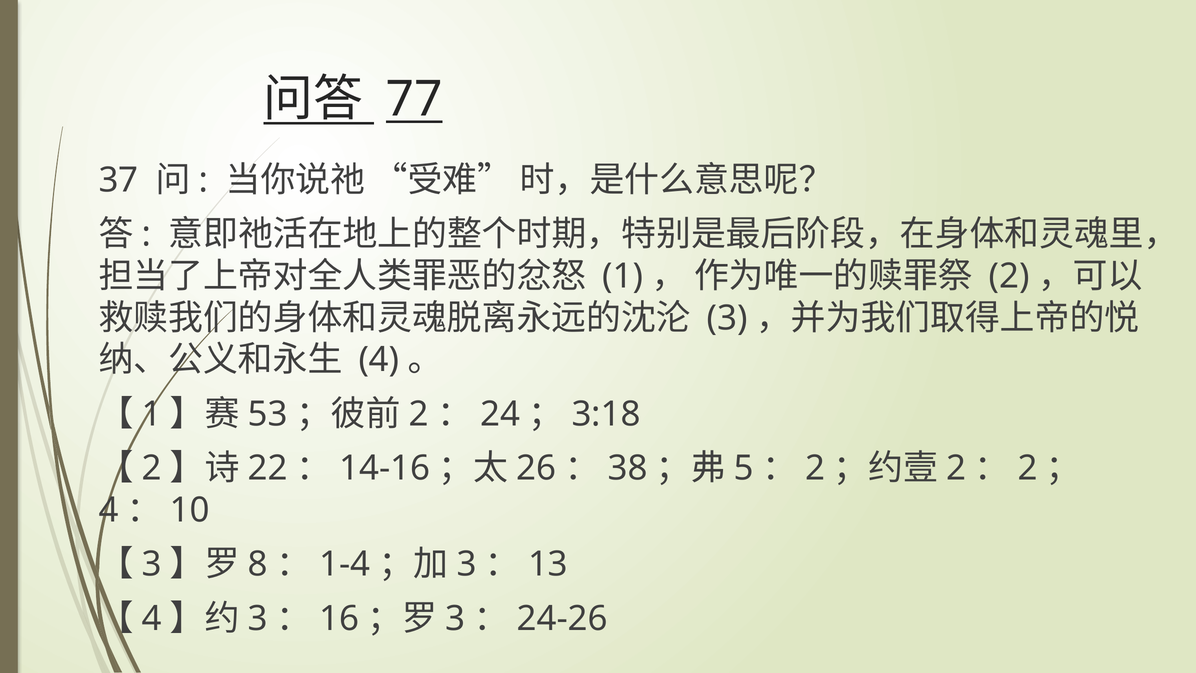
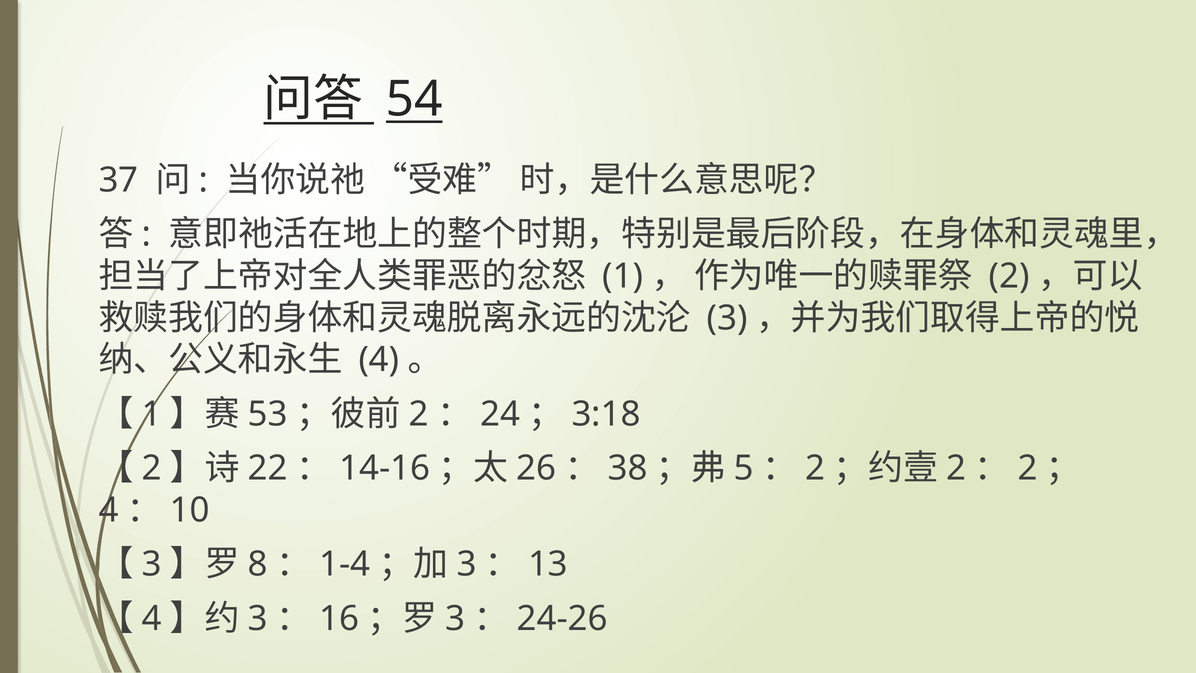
77: 77 -> 54 (414, 99)
